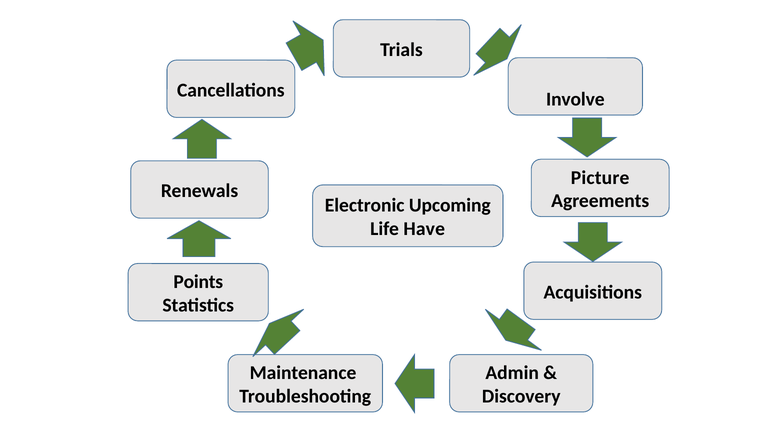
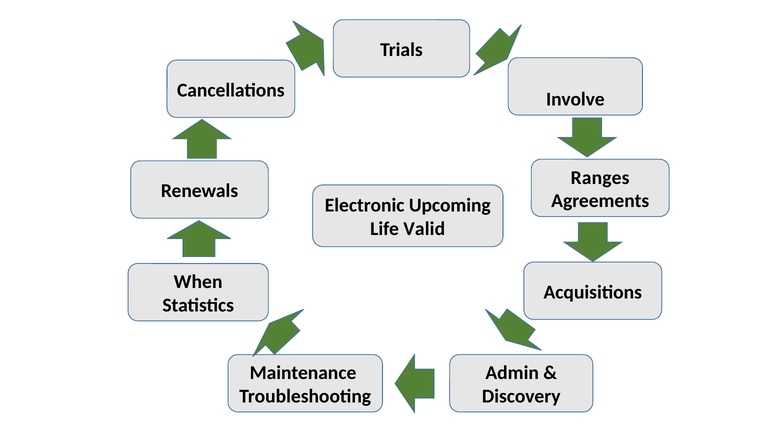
Picture: Picture -> Ranges (600, 178)
Have: Have -> Valid (424, 229)
Points: Points -> When (198, 282)
